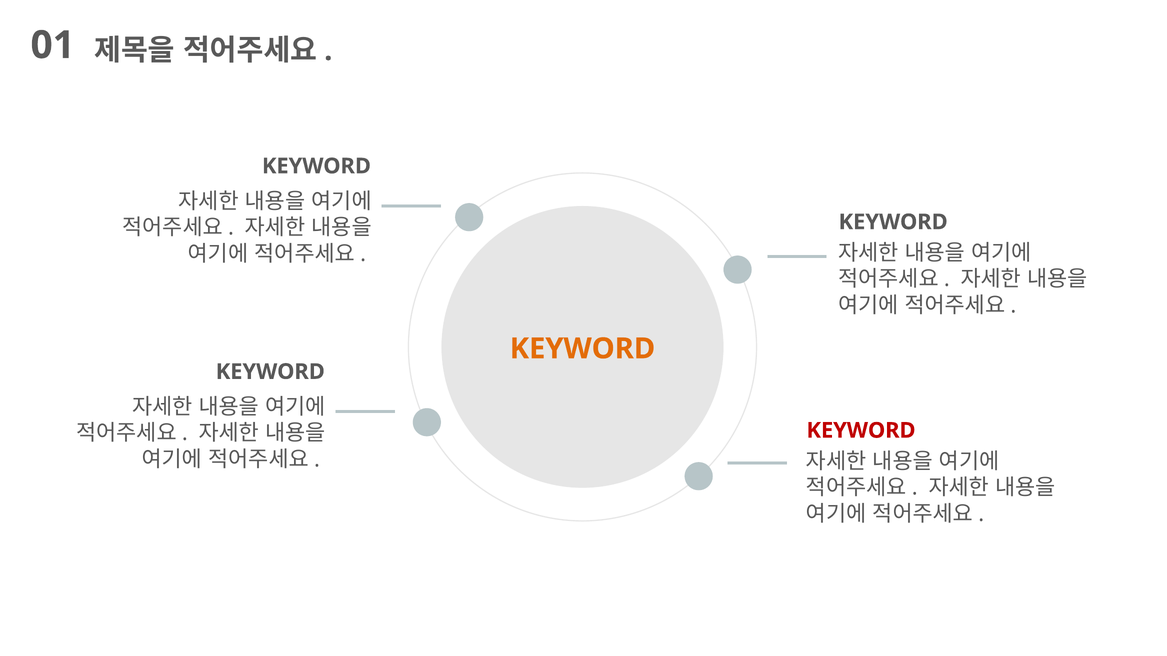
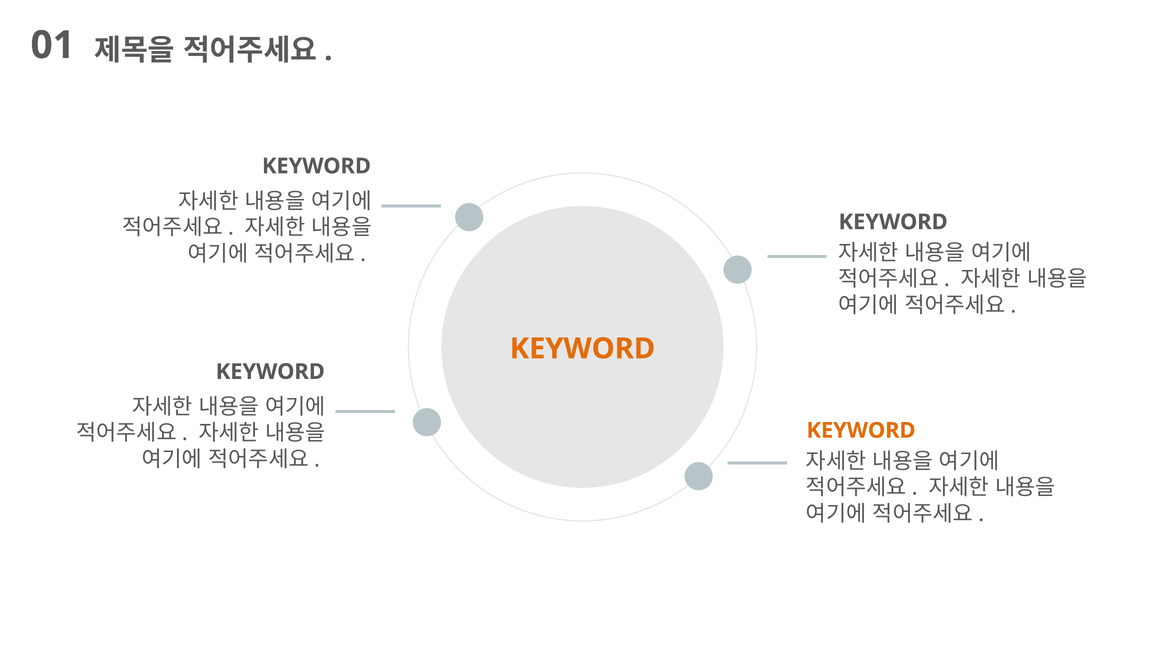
KEYWORD colour: red -> orange (861, 431)
